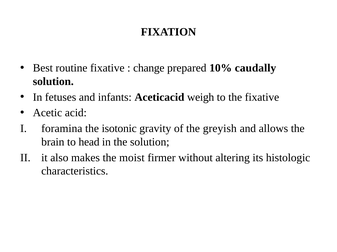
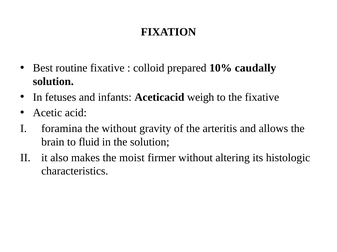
change: change -> colloid (149, 68)
the isotonic: isotonic -> without (119, 129)
greyish: greyish -> arteritis (220, 129)
head: head -> fluid (89, 142)
